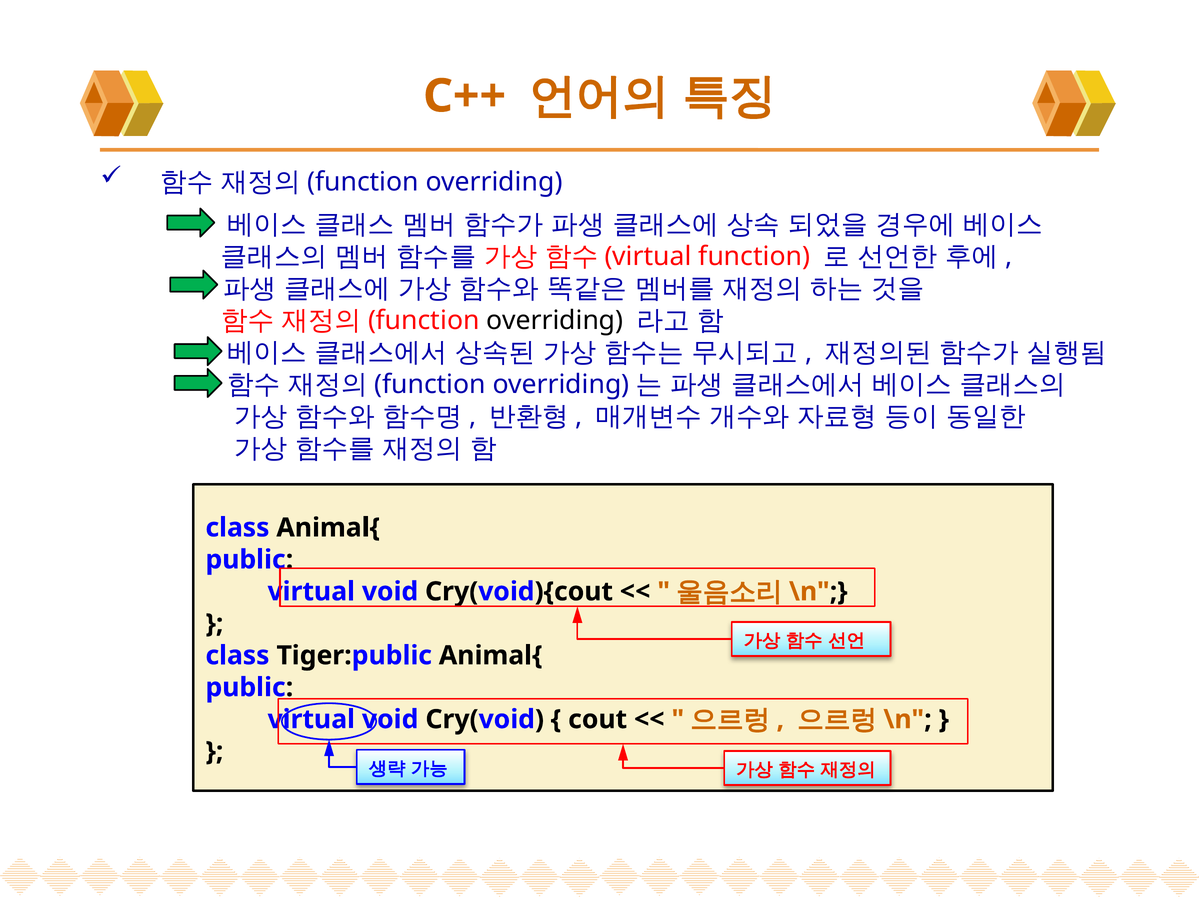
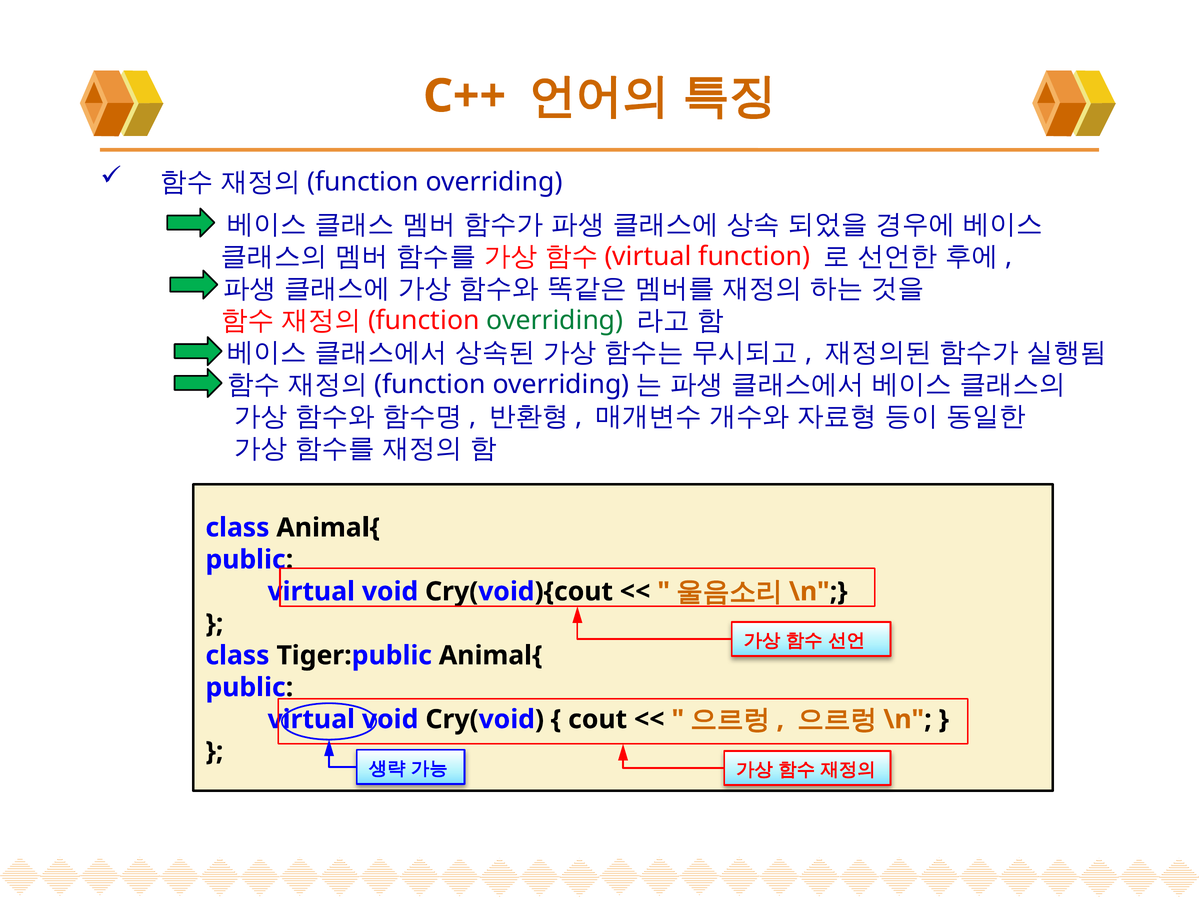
overriding colour: black -> green (555, 321)
